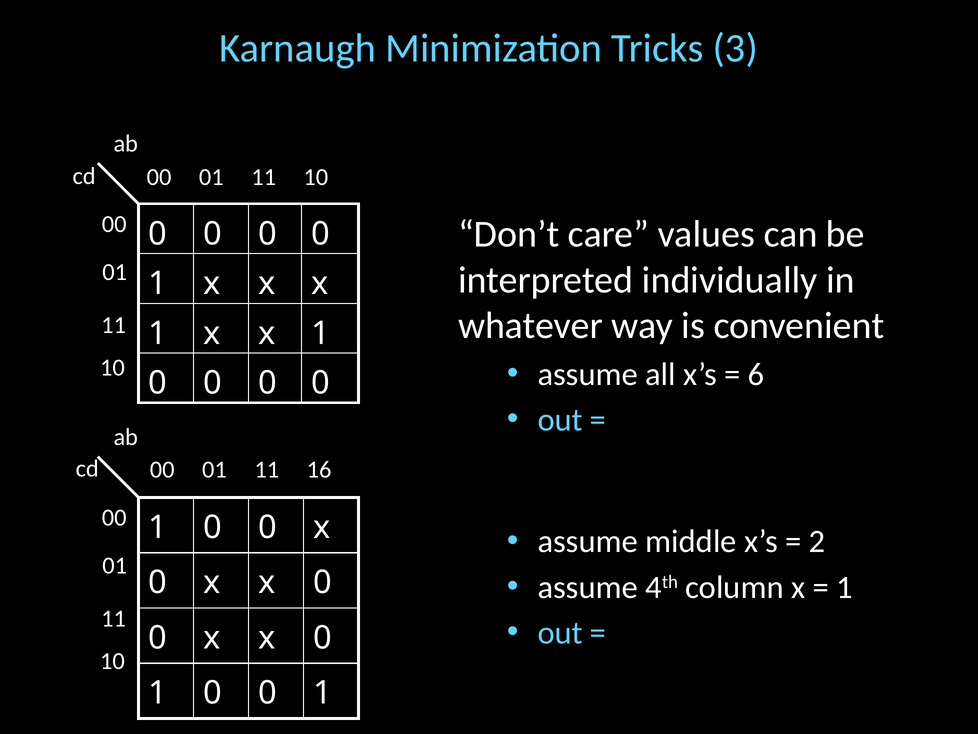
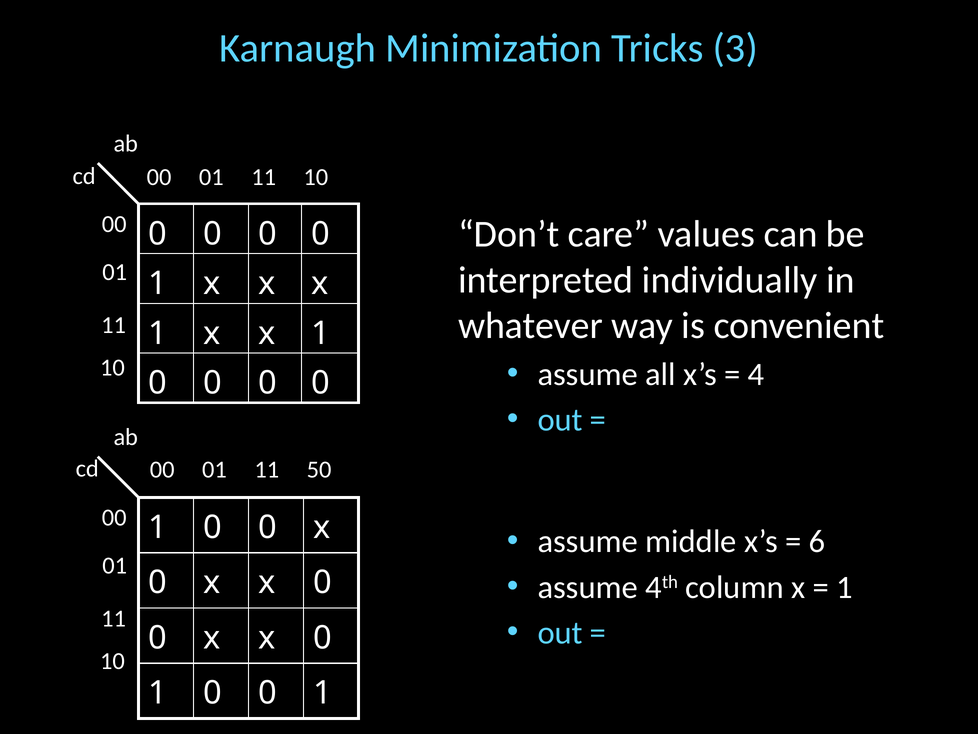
6: 6 -> 4 (756, 374)
16: 16 -> 50 (319, 469)
2: 2 -> 6 (817, 541)
